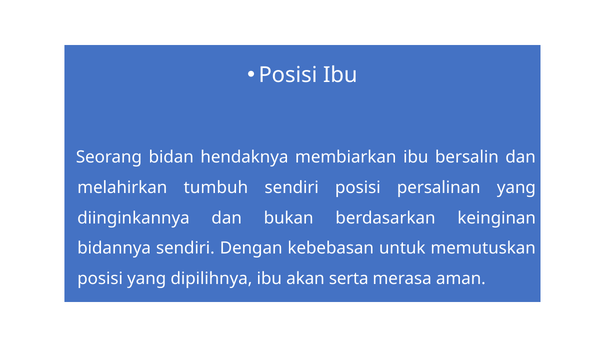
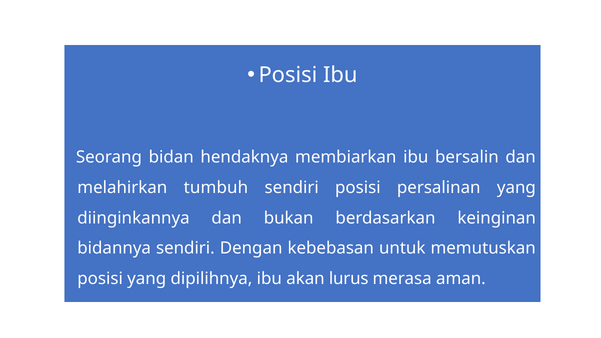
serta: serta -> lurus (349, 279)
